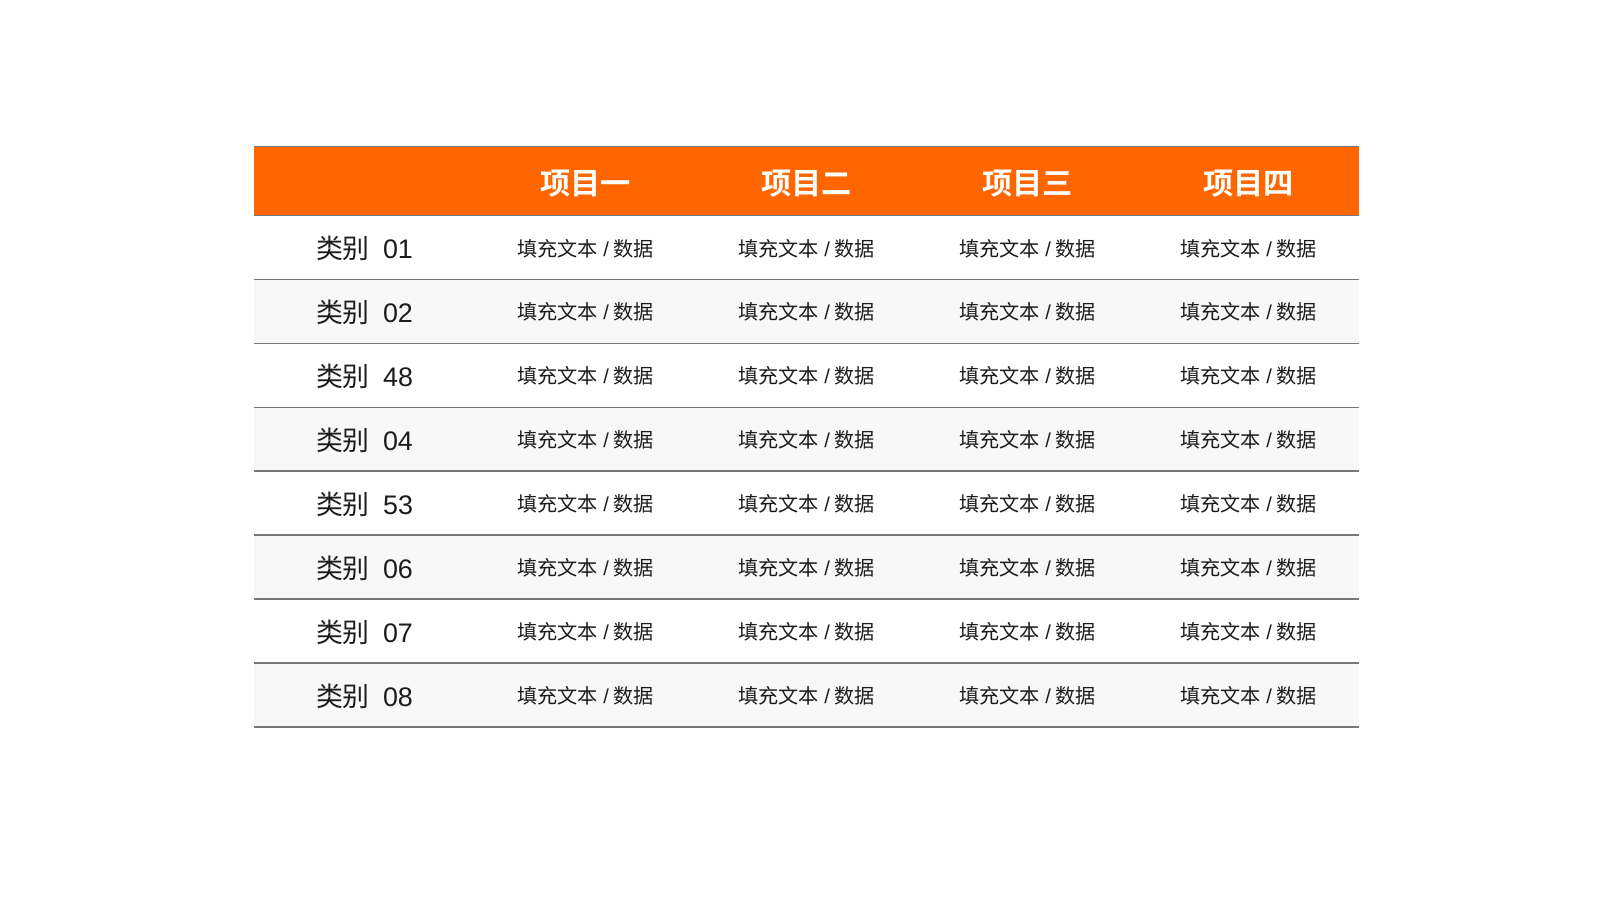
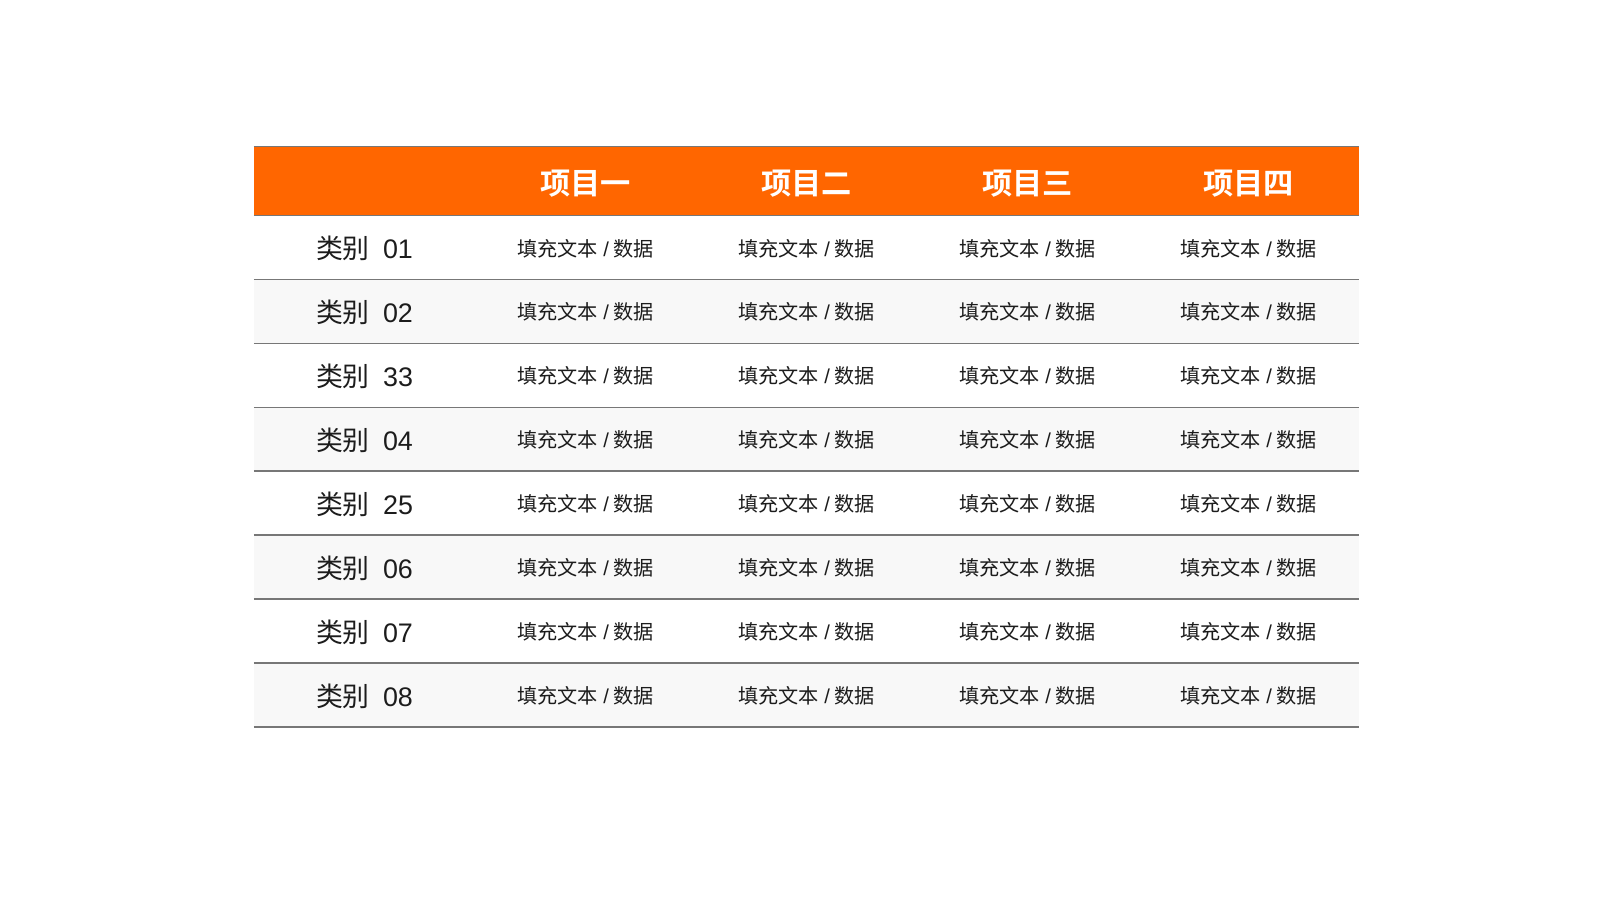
48: 48 -> 33 (398, 378)
53: 53 -> 25 (398, 506)
